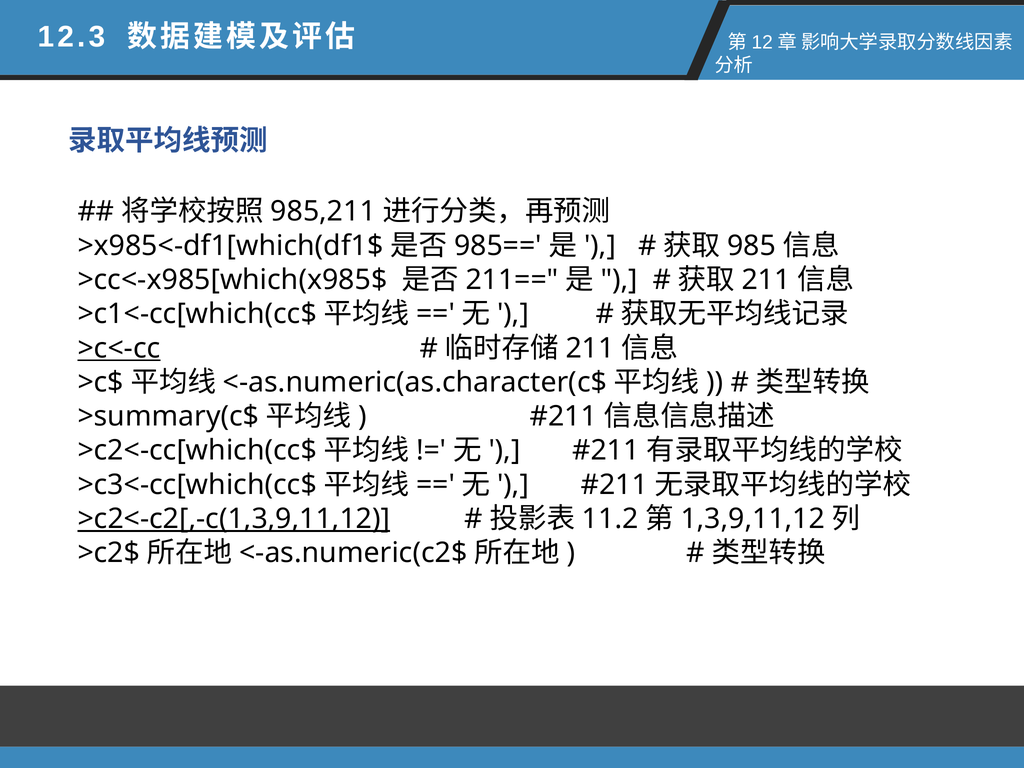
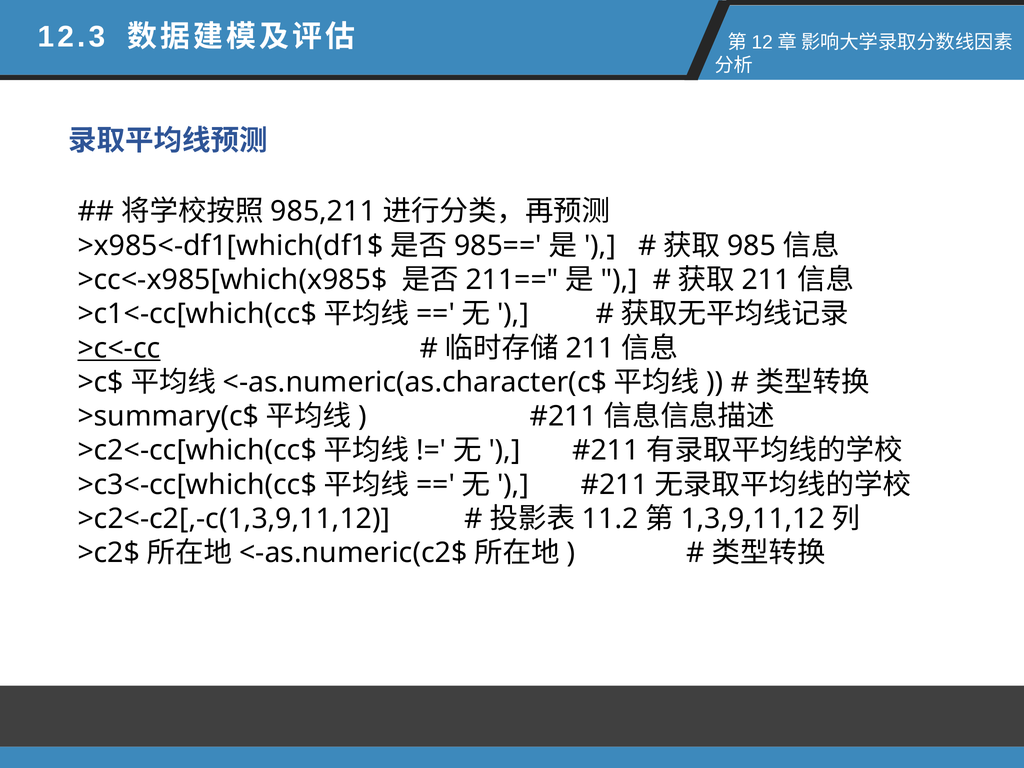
>c2<-c2[,-c(1,3,9,11,12 underline: present -> none (234, 519)
